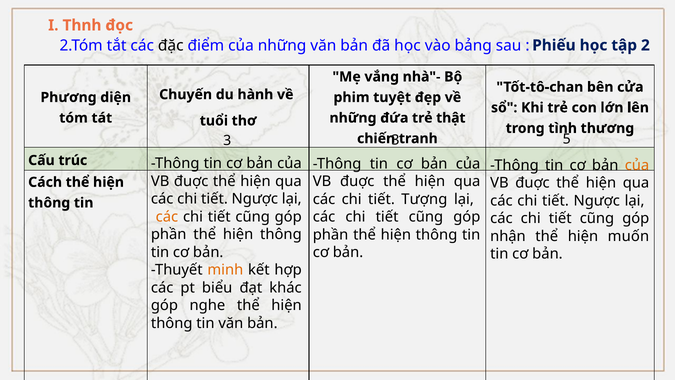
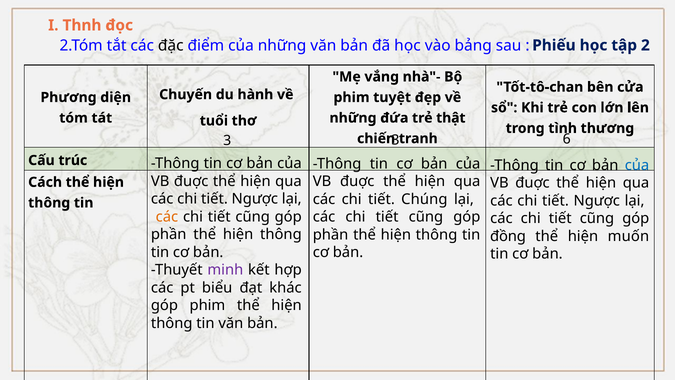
5: 5 -> 6 (567, 139)
của colour: orange -> blue (637, 165)
Tượng: Tượng -> Chúng (424, 199)
nhận: nhận -> đồng (508, 236)
minh colour: orange -> purple (225, 270)
góp nghe: nghe -> phim (207, 305)
